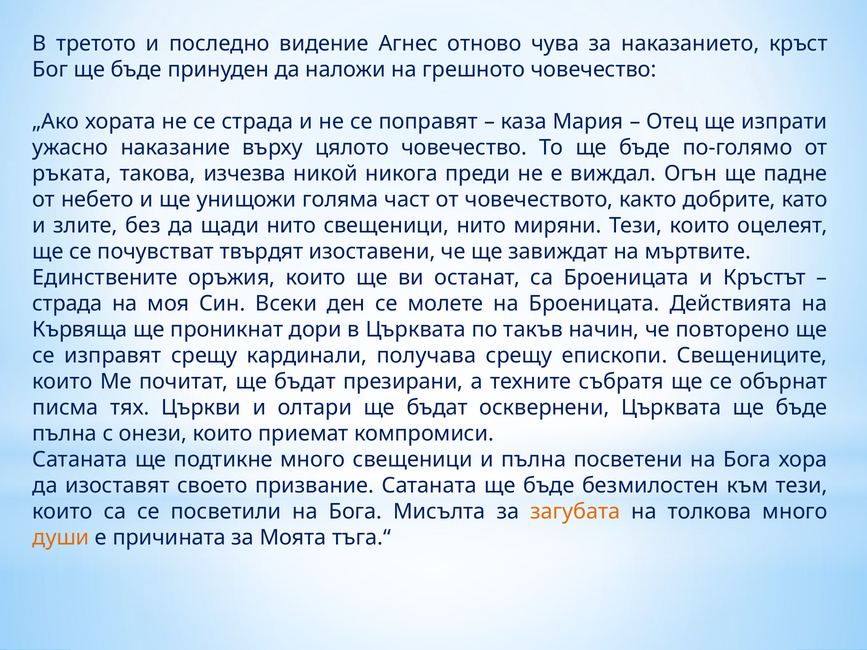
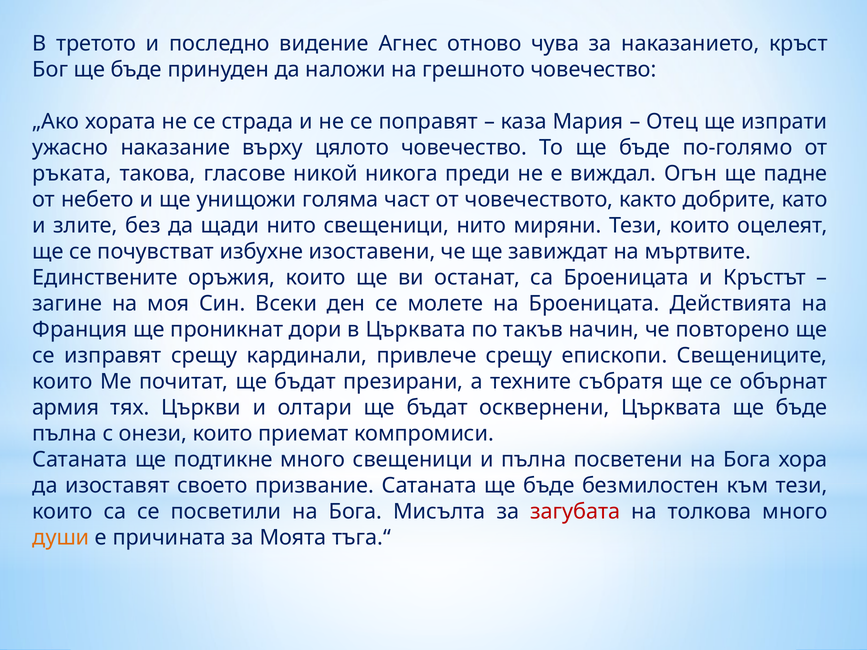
изчезва: изчезва -> гласове (245, 174)
твърдят: твърдят -> избухне (262, 252)
страда: страда -> загине (67, 304)
Кървяща: Кървяща -> Франция (80, 330)
получава: получава -> привлече (427, 356)
писма: писма -> армия (66, 408)
загубата colour: orange -> red (575, 512)
